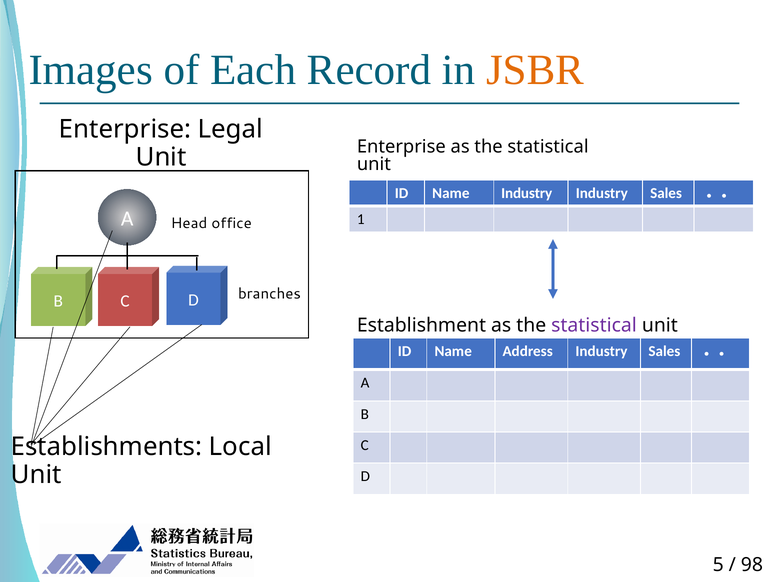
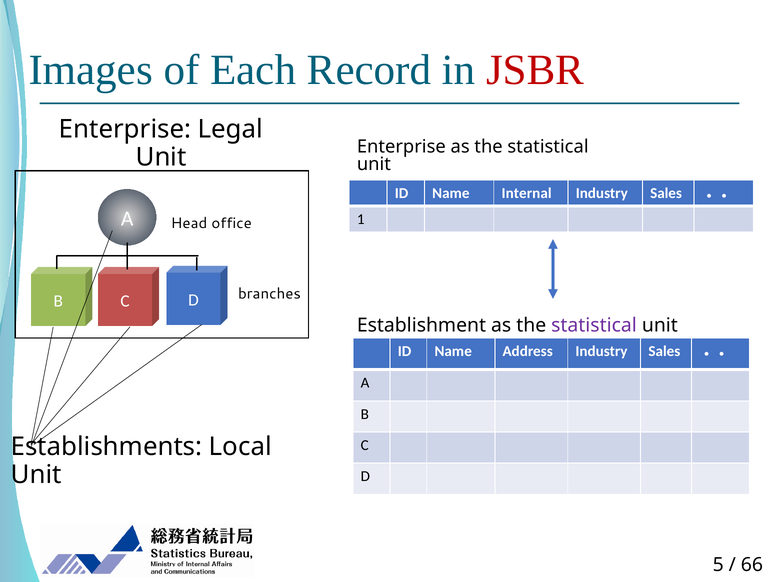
JSBR colour: orange -> red (535, 70)
Name Industry: Industry -> Internal (527, 194)
98: 98 -> 66 (752, 565)
